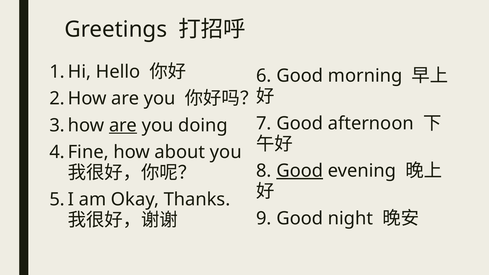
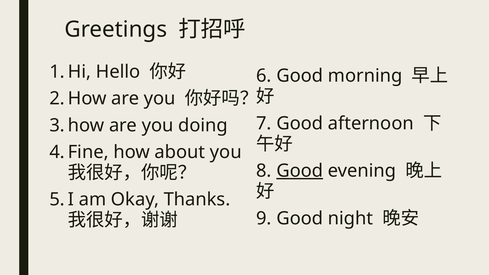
are underline: present -> none (123, 125)
